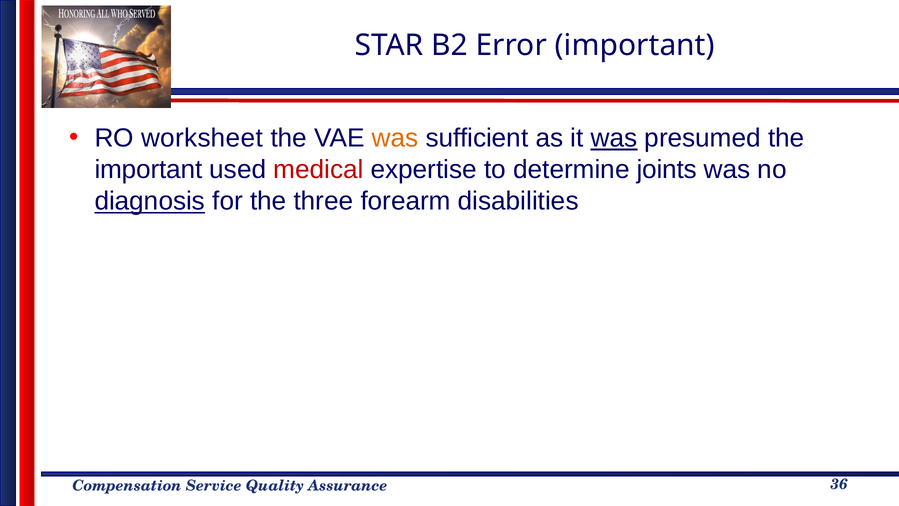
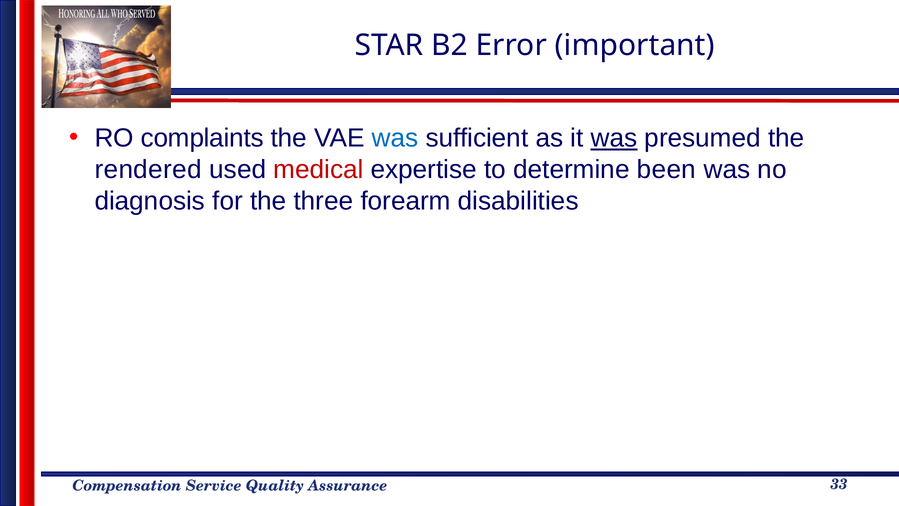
worksheet: worksheet -> complaints (202, 138)
was colour: orange -> blue (395, 138)
important: important -> rendered (148, 170)
joints: joints -> been (666, 170)
diagnosis underline: present -> none (150, 201)
36: 36 -> 33 (839, 484)
